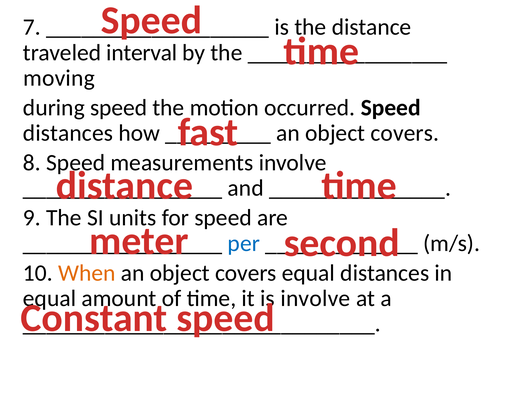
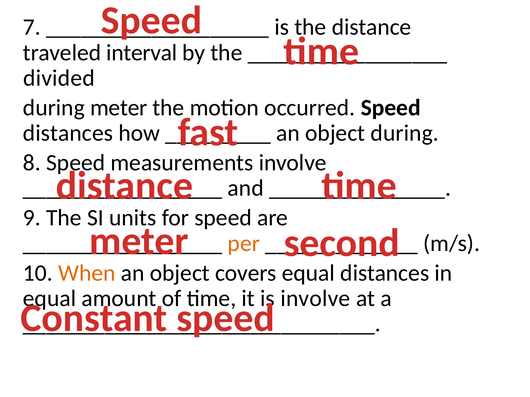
moving: moving -> divided (59, 78)
during speed: speed -> meter (119, 108)
covers: covers -> during (405, 133)
per colour: blue -> orange (244, 244)
